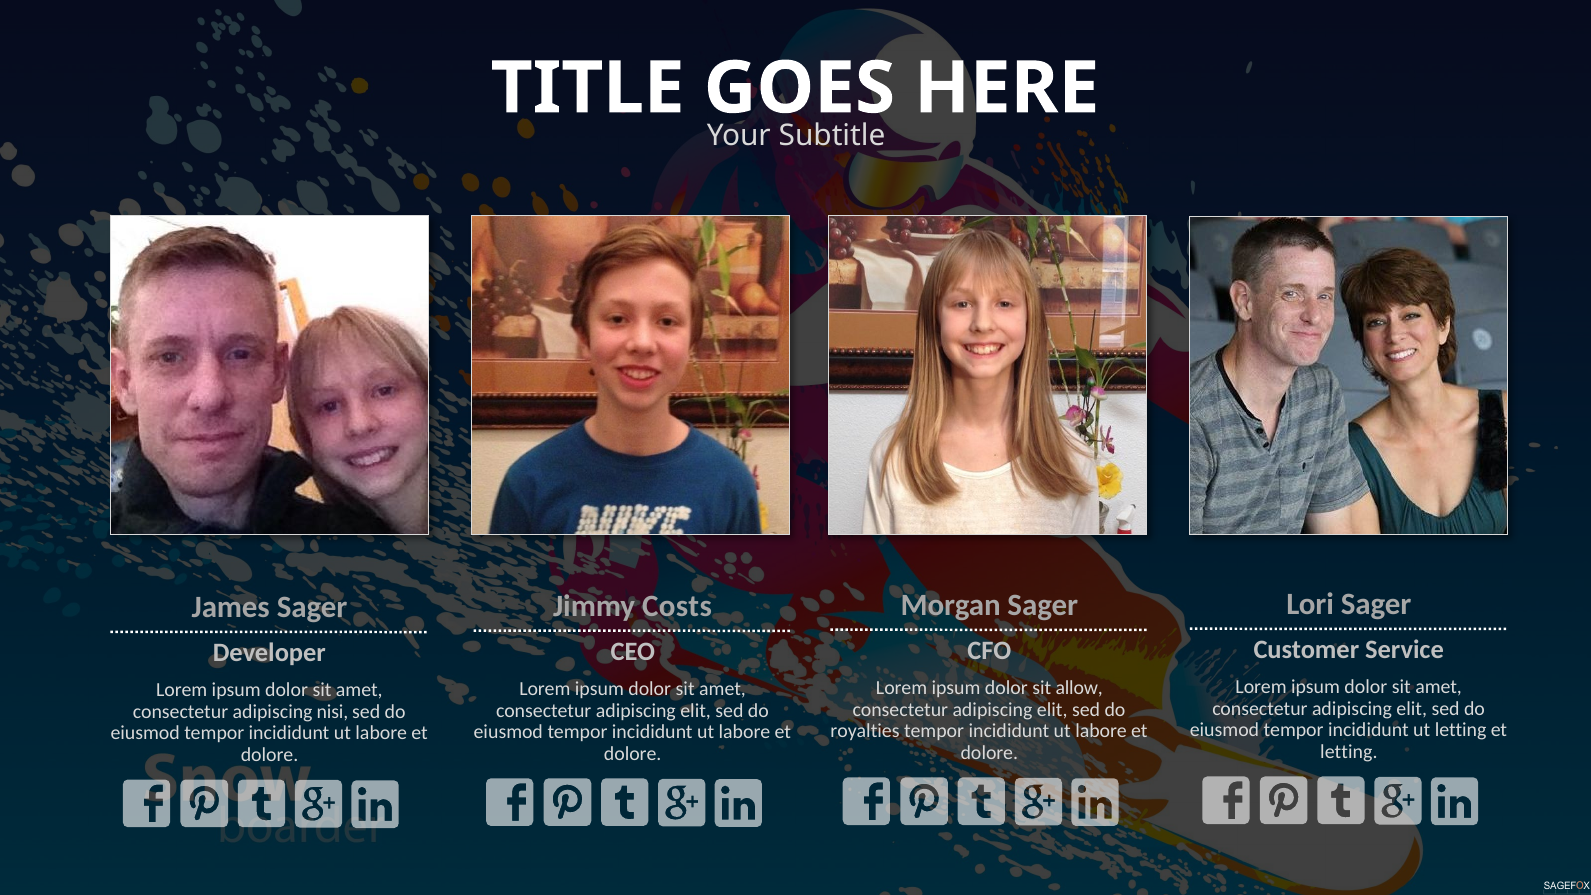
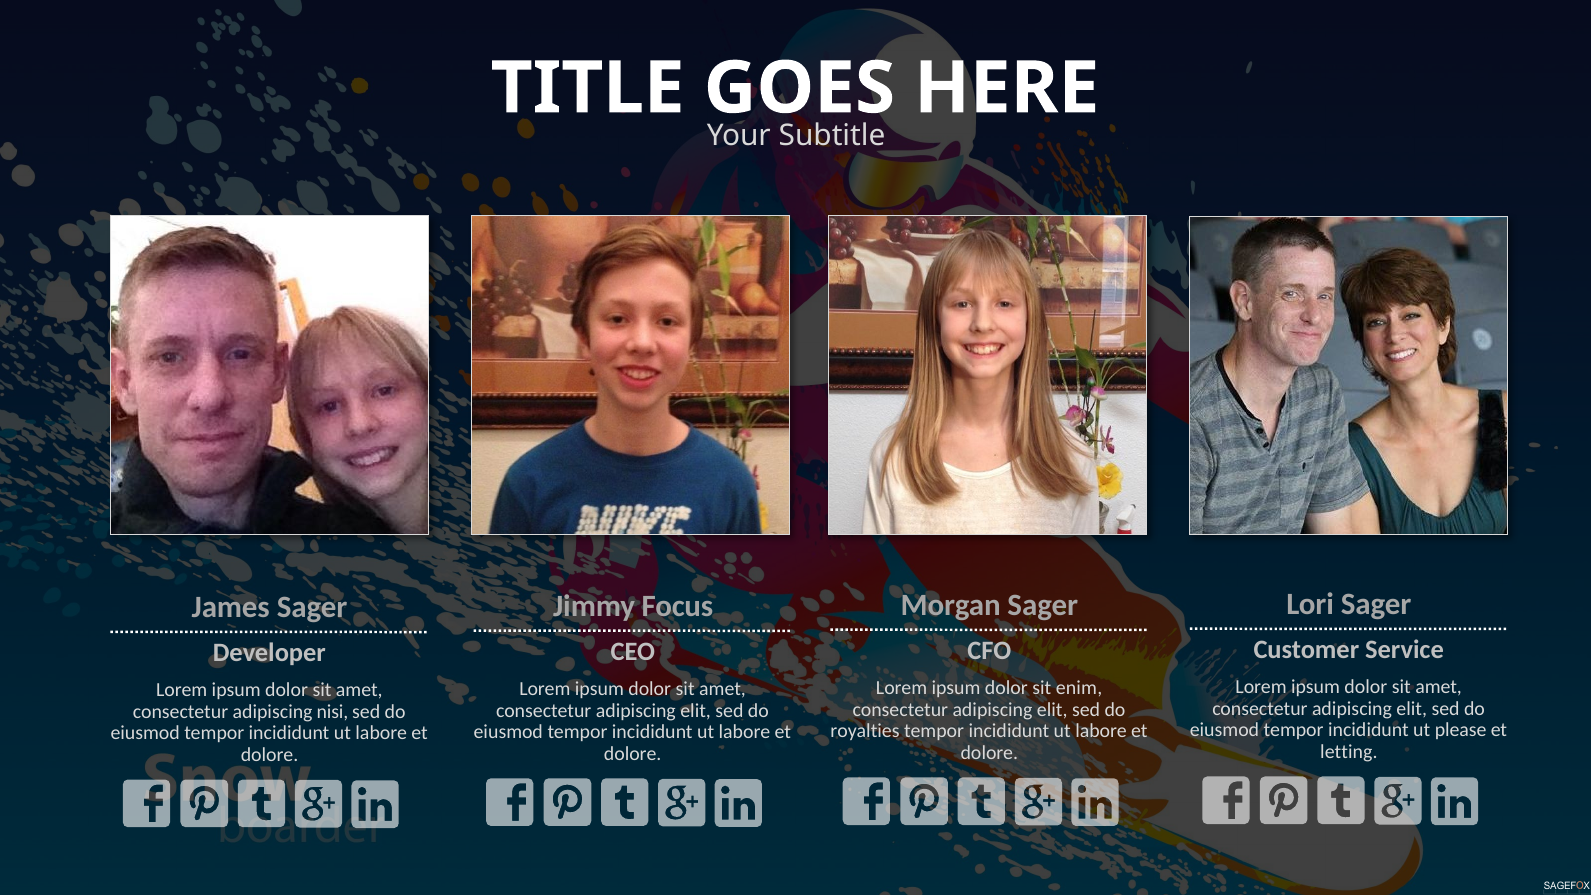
Costs: Costs -> Focus (677, 606)
allow: allow -> enim (1079, 688)
ut letting: letting -> please (1461, 730)
